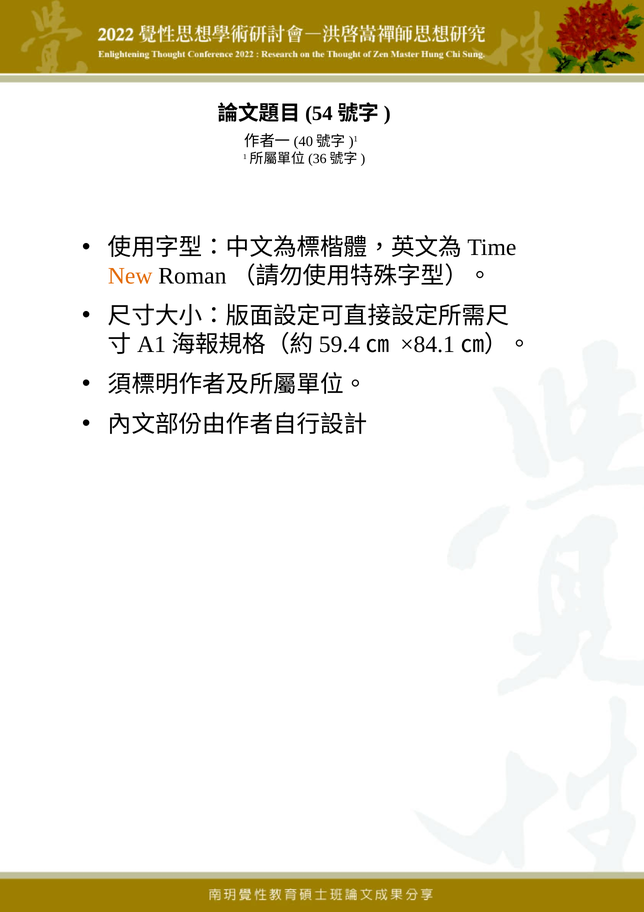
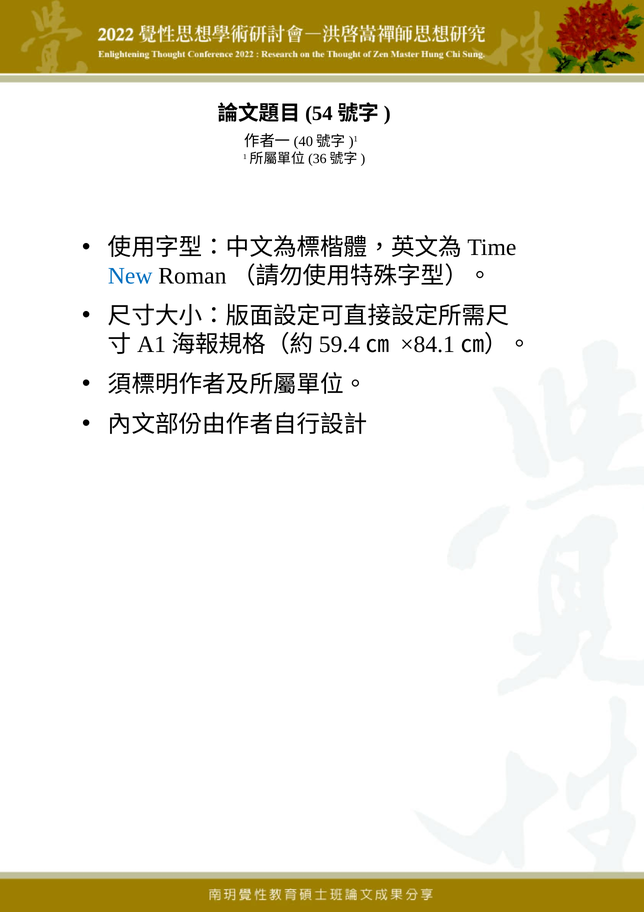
New colour: orange -> blue (130, 276)
